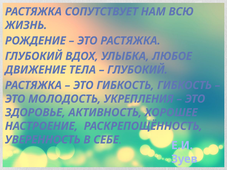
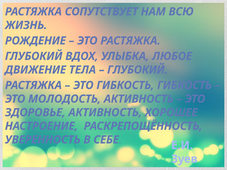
МОЛОДОСТЬ УКРЕПЛЕНИЯ: УКРЕПЛЕНИЯ -> АКТИВНОСТЬ (139, 99)
